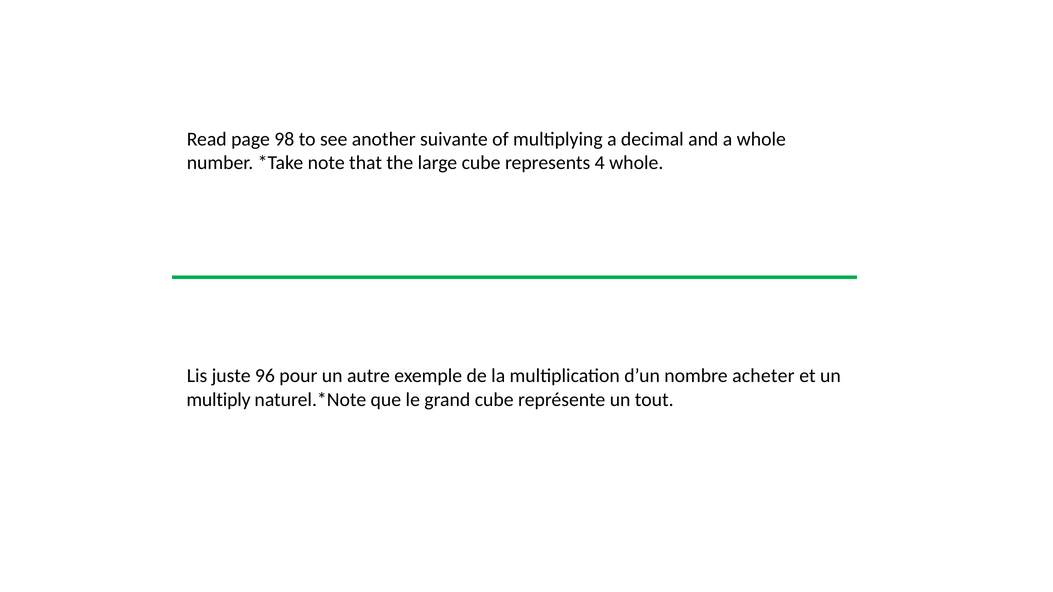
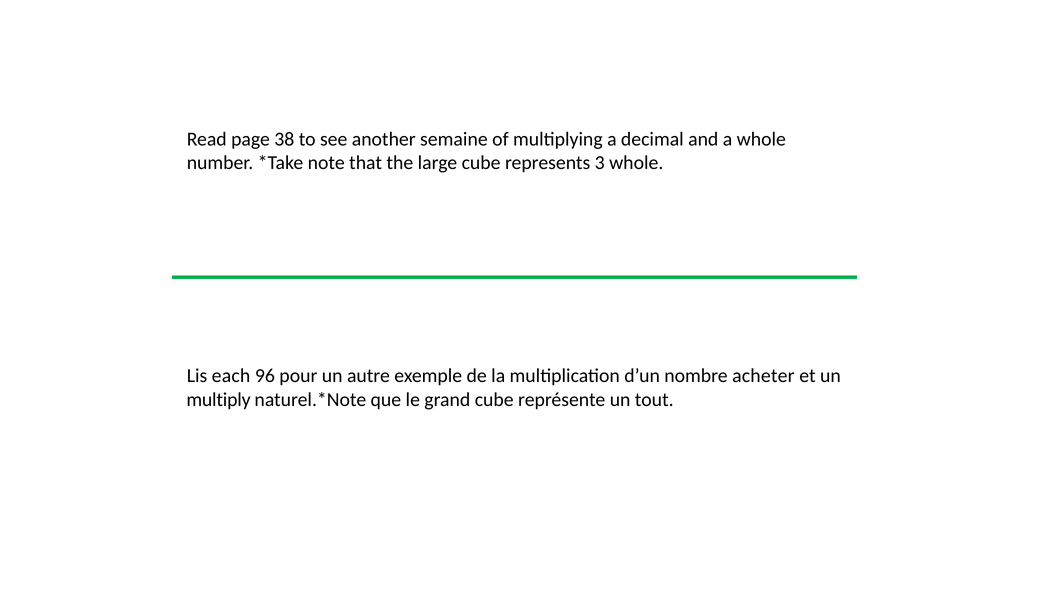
98: 98 -> 38 (284, 139)
suivante: suivante -> semaine (454, 139)
4: 4 -> 3 (600, 163)
juste: juste -> each (231, 376)
